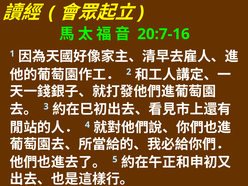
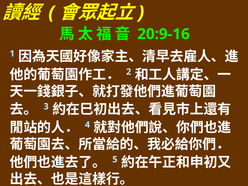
20:7-16: 20:7-16 -> 20:9-16 (164, 34)
